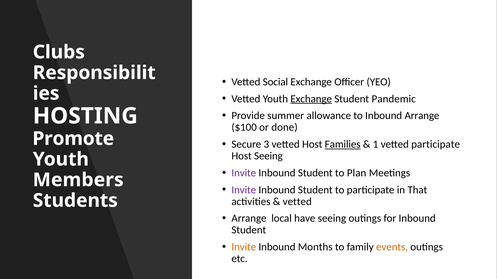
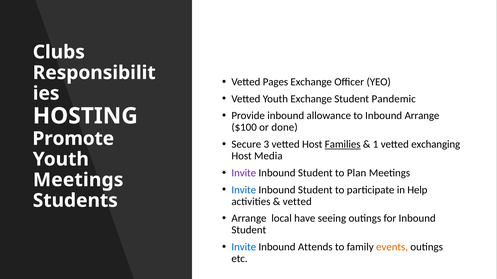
Social: Social -> Pages (275, 82)
Exchange underline: present -> none (311, 99)
Provide summer: summer -> inbound (286, 116)
vetted participate: participate -> exchanging (436, 145)
Host Seeing: Seeing -> Media (268, 156)
Members: Members -> Meetings (78, 180)
Invite colour: purple -> blue (244, 190)
That: That -> Help (417, 190)
Invite colour: orange -> blue (244, 247)
Months: Months -> Attends (315, 247)
